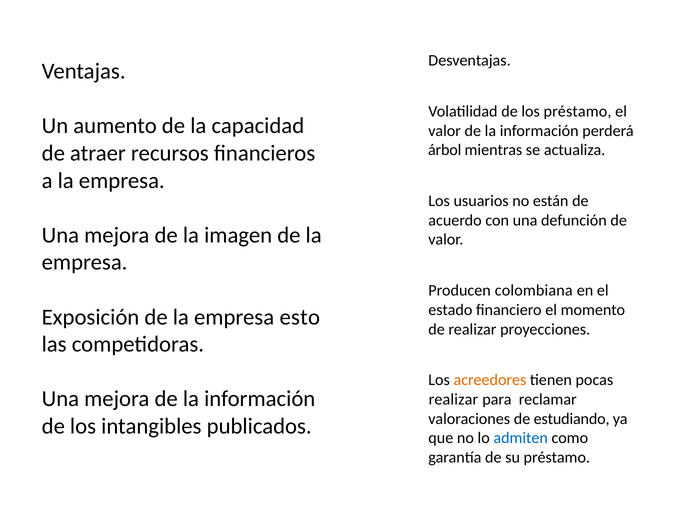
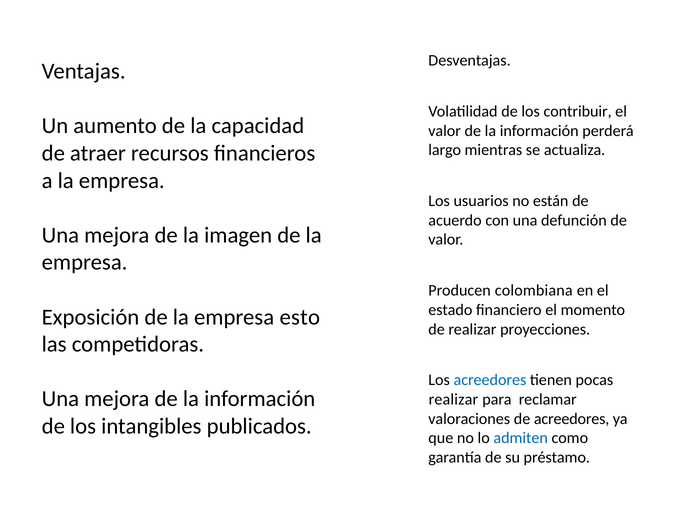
los préstamo: préstamo -> contribuir (578, 111)
árbol: árbol -> largo (445, 150)
acreedores colour: orange -> blue (490, 380)
de estudiando: estudiando -> acreedores (572, 418)
